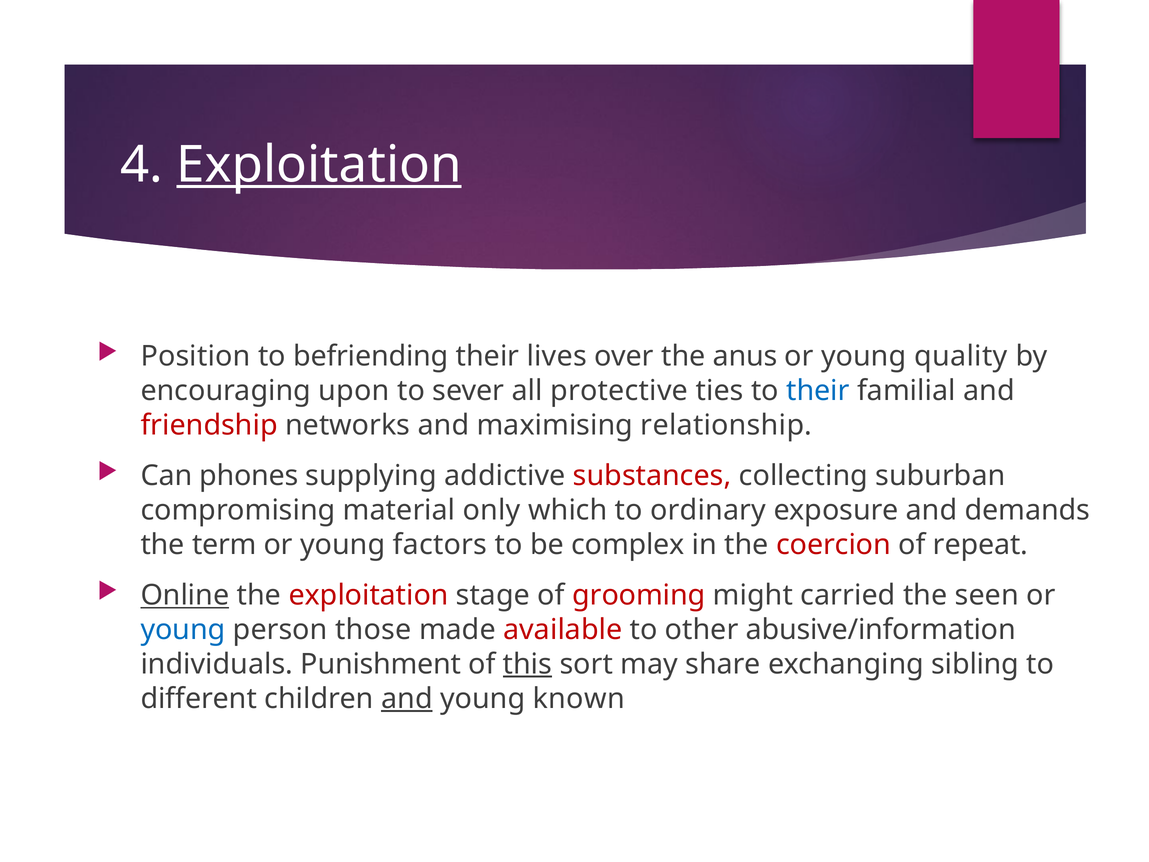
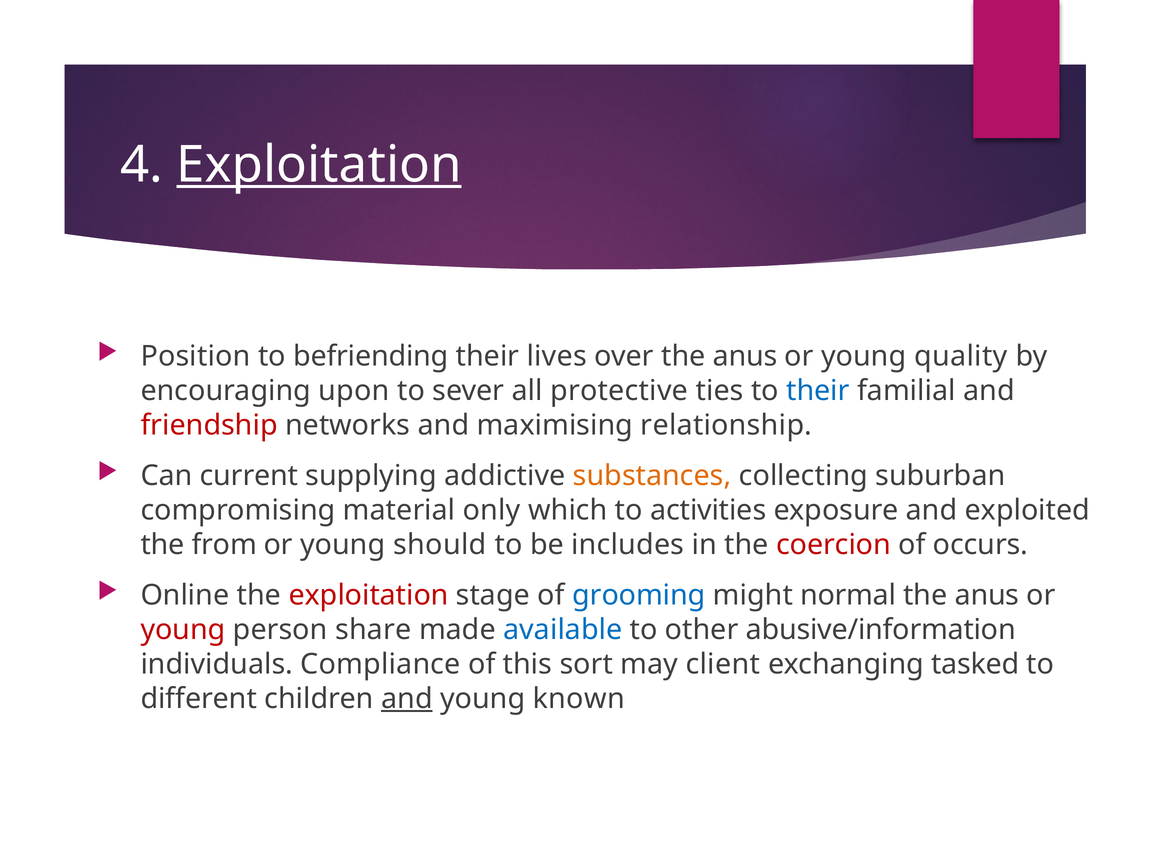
phones: phones -> current (249, 476)
substances colour: red -> orange (652, 476)
ordinary: ordinary -> activities (708, 510)
demands: demands -> exploited (1027, 510)
term: term -> from (224, 545)
factors: factors -> should (440, 545)
complex: complex -> includes (628, 545)
repeat: repeat -> occurs (981, 545)
Online underline: present -> none (185, 595)
grooming colour: red -> blue (639, 595)
carried: carried -> normal (848, 595)
seen: seen -> anus (987, 595)
young colour: blue -> red (183, 630)
those: those -> share (373, 630)
available colour: red -> blue (563, 630)
Punishment: Punishment -> Compliance (381, 664)
this underline: present -> none (528, 664)
share: share -> client (723, 664)
sibling: sibling -> tasked (975, 664)
